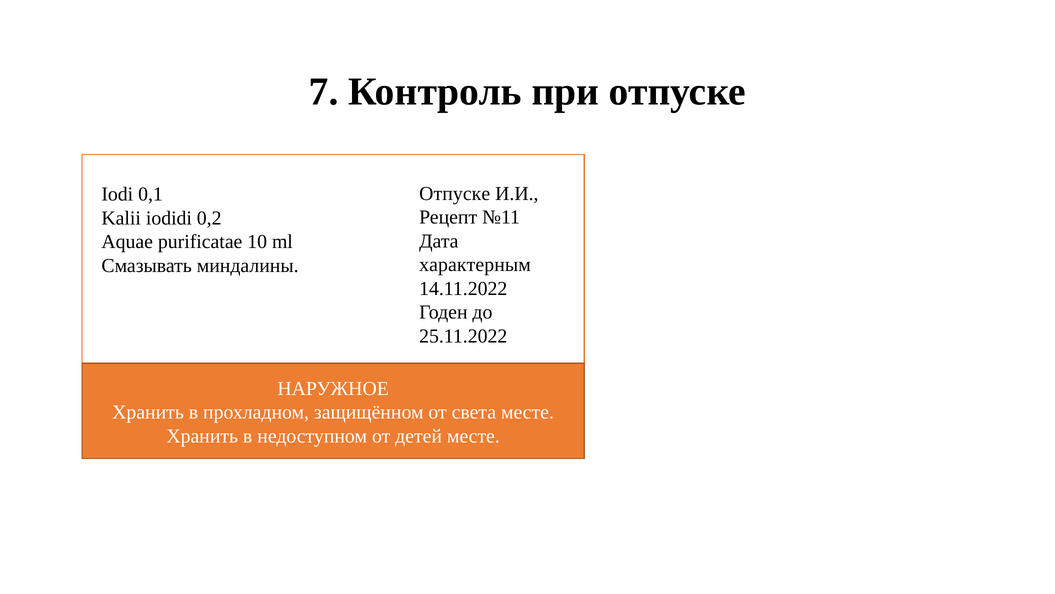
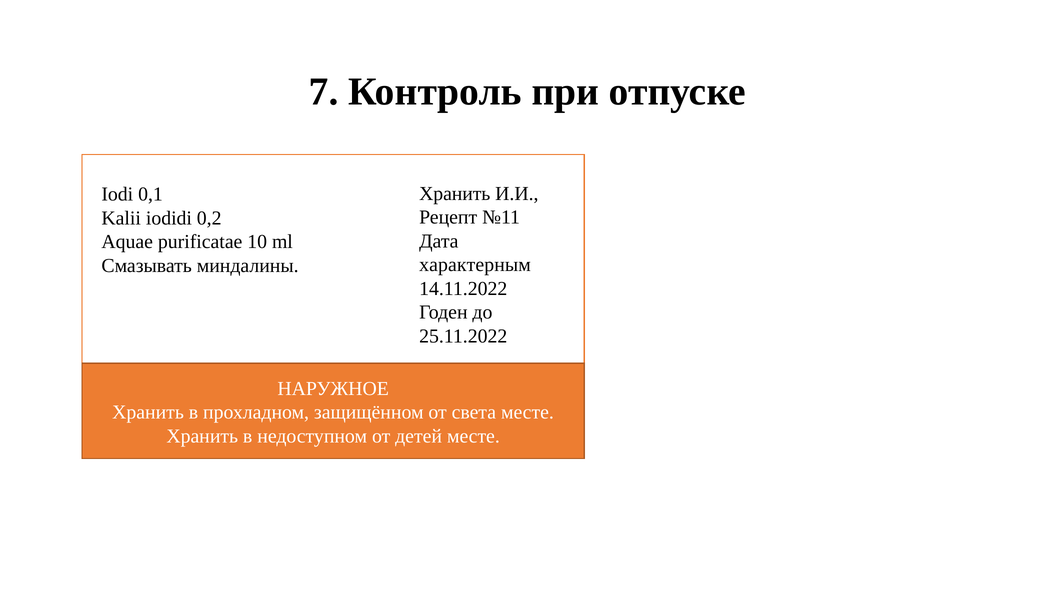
Отпуске: Отпуске -> Хранить (455, 193)
